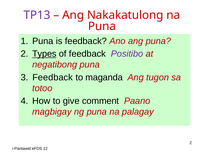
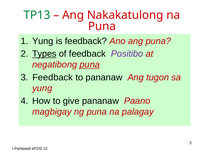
TP13 colour: purple -> green (37, 15)
Puna: Puna -> Yung (43, 41)
puna underline: none -> present (90, 65)
to maganda: maganda -> pananaw (104, 77)
totoo: totoo -> yung (42, 88)
give comment: comment -> pananaw (101, 101)
